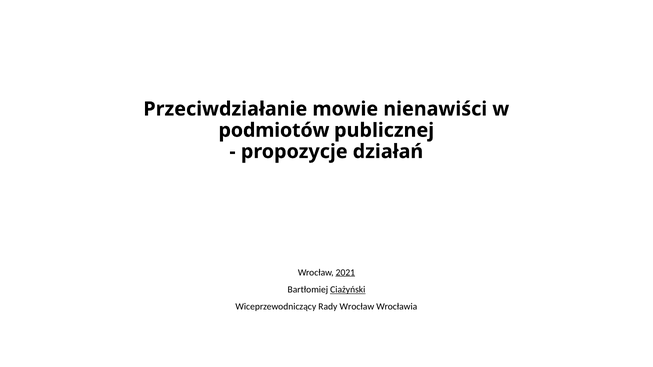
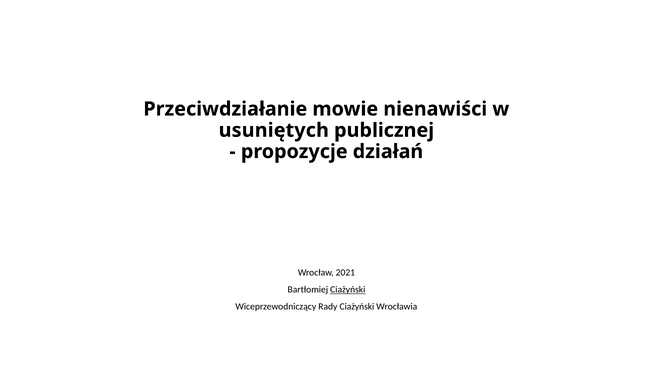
podmiotów: podmiotów -> usuniętych (274, 130)
2021 underline: present -> none (345, 273)
Rady Wrocław: Wrocław -> Ciażyński (357, 307)
